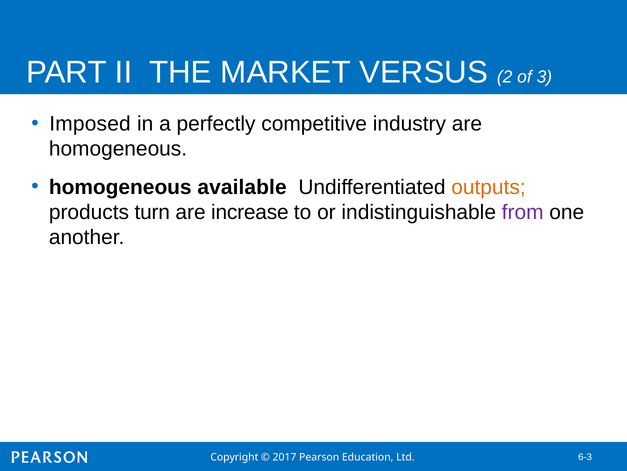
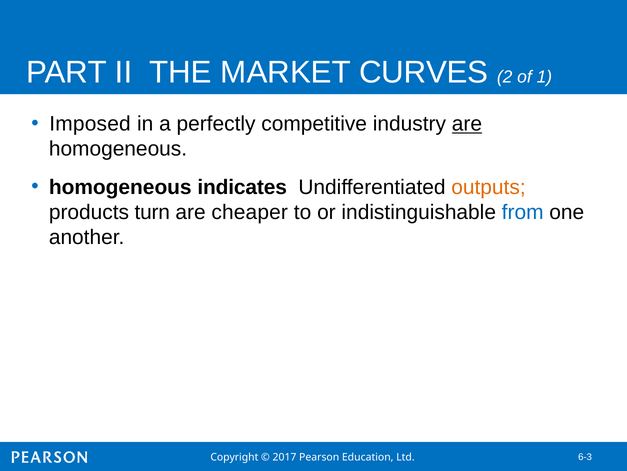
VERSUS: VERSUS -> CURVES (424, 72)
3: 3 -> 1 (544, 77)
are underline: none -> present (467, 124)
available: available -> indicates (242, 187)
increase: increase -> cheaper (250, 212)
from colour: purple -> blue (523, 212)
